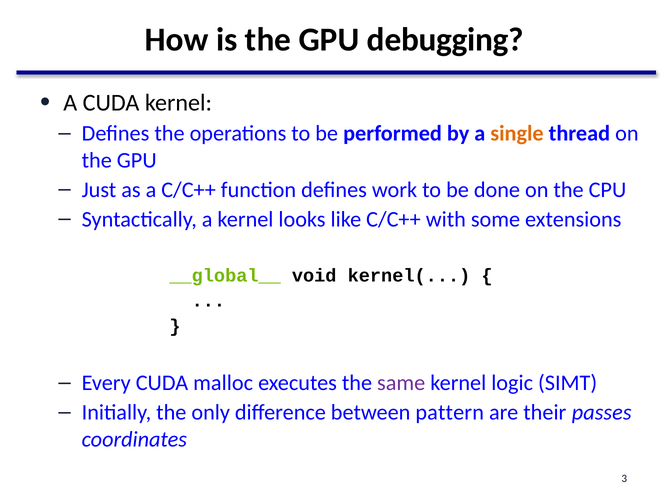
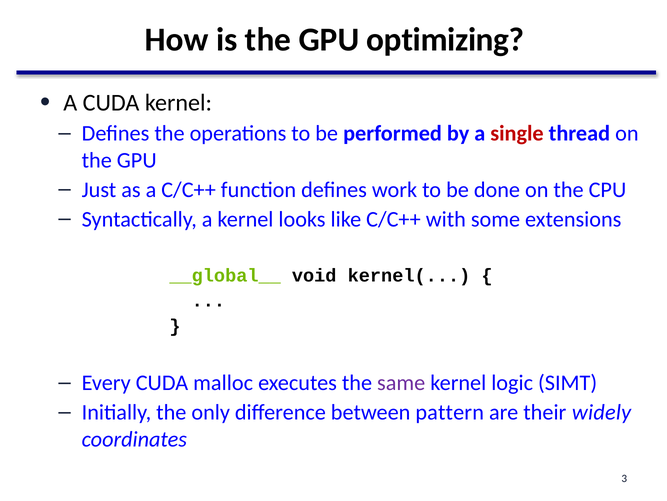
debugging: debugging -> optimizing (445, 40)
single colour: orange -> red (517, 133)
passes: passes -> widely (602, 412)
